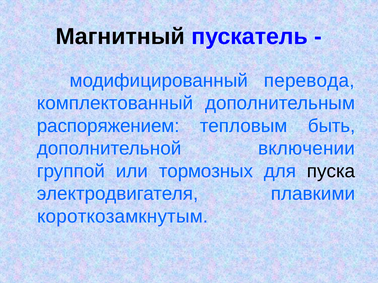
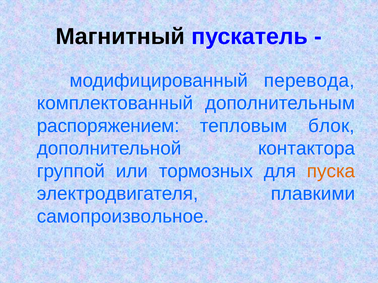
быть: быть -> блок (331, 126)
включении: включении -> контактора (307, 149)
пуска colour: black -> orange (331, 171)
короткозамкнутым: короткозамкнутым -> самопроизвольное (123, 217)
